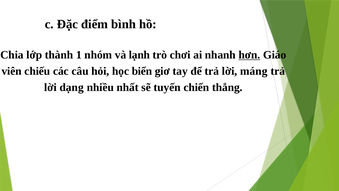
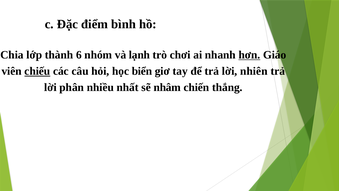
1: 1 -> 6 (79, 55)
chiếu underline: none -> present (37, 71)
máng: máng -> nhiên (254, 71)
dạng: dạng -> phân (72, 87)
tuyến: tuyến -> nhâm (167, 87)
